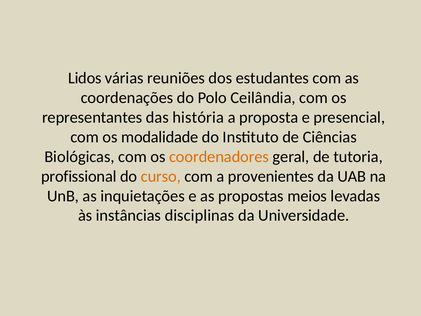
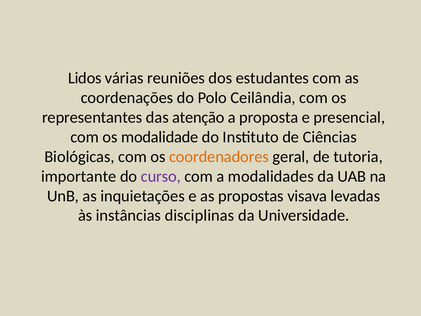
história: história -> atenção (198, 117)
profissional: profissional -> importante (79, 176)
curso colour: orange -> purple (161, 176)
provenientes: provenientes -> modalidades (271, 176)
meios: meios -> visava (307, 196)
